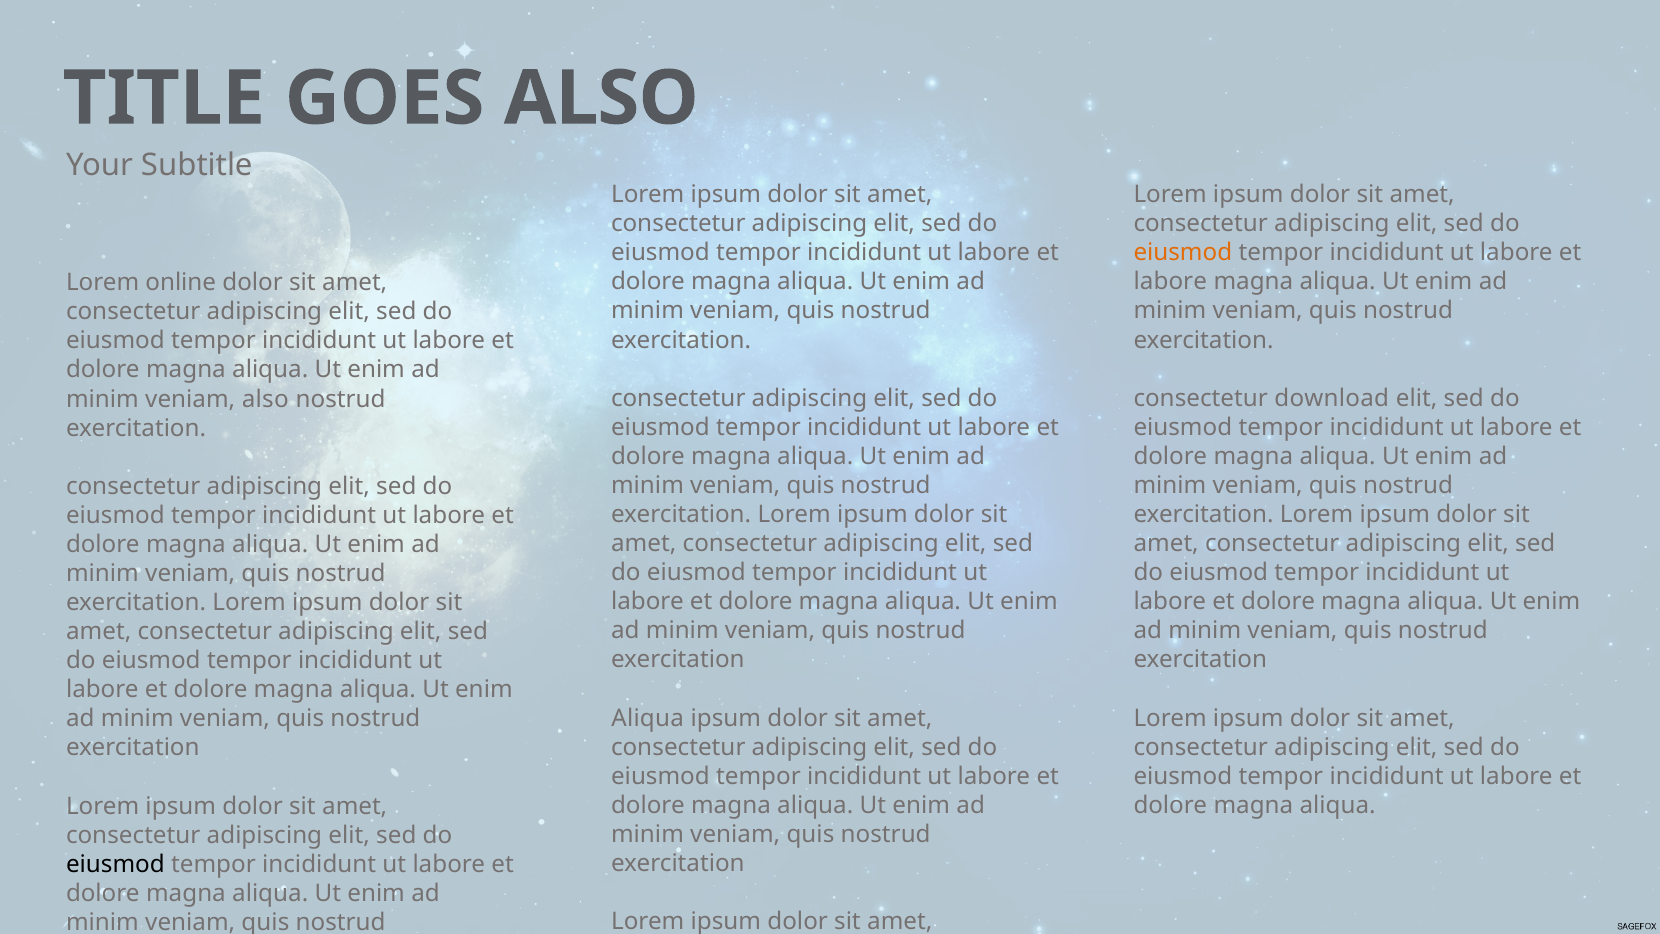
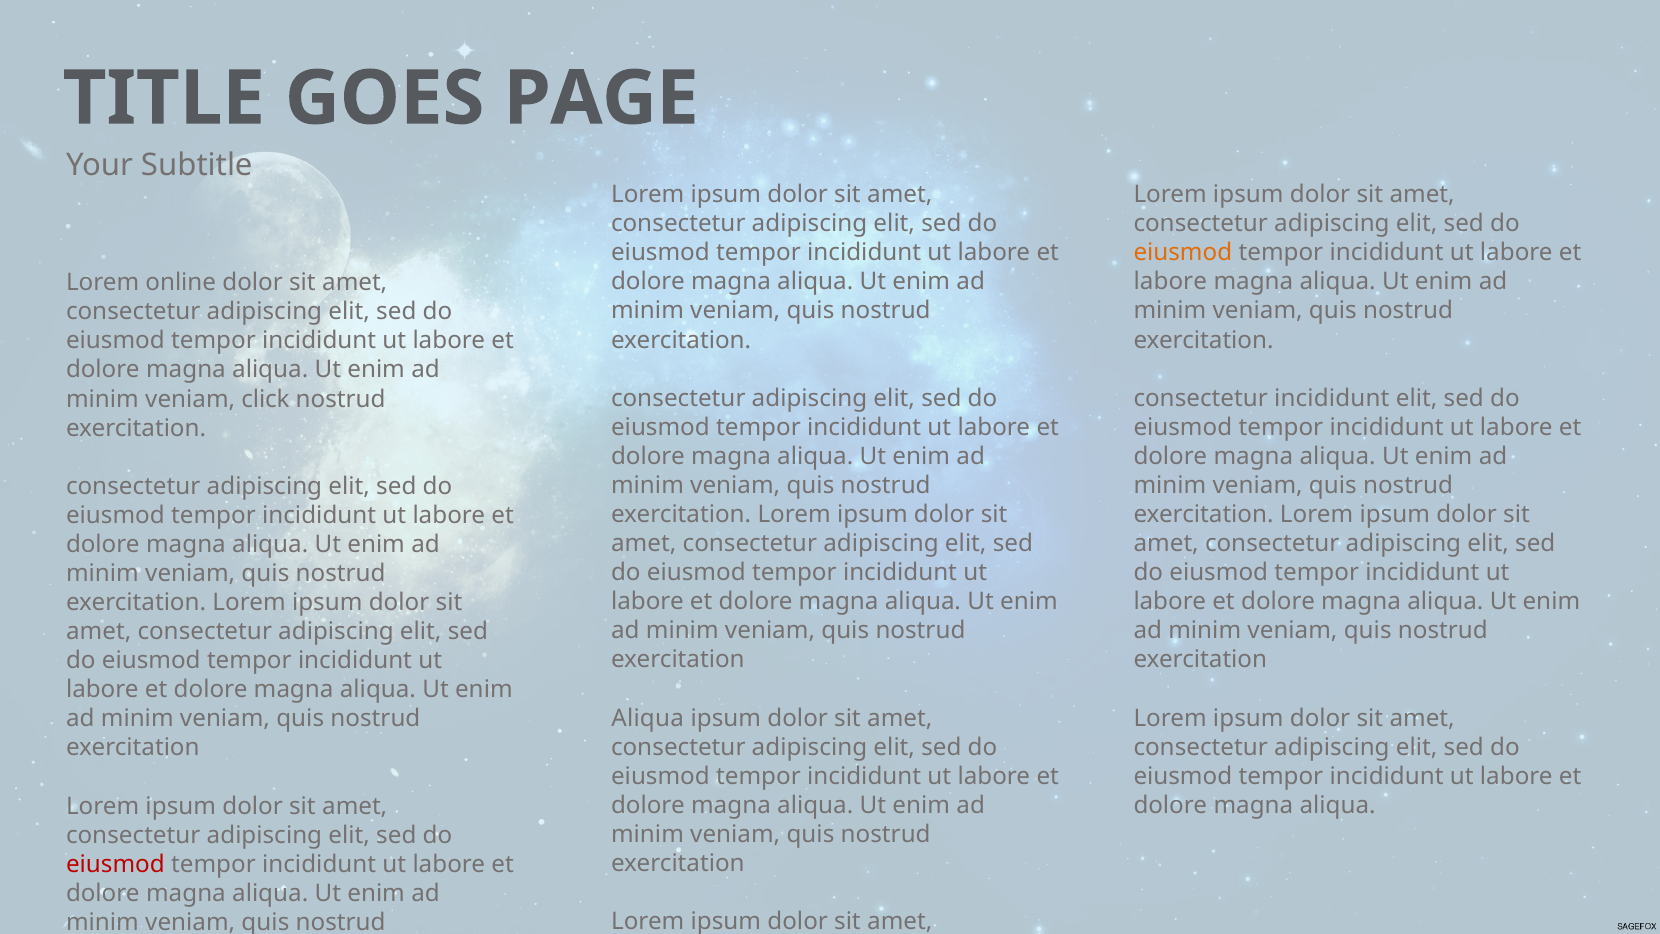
GOES ALSO: ALSO -> PAGE (601, 99)
consectetur download: download -> incididunt (1332, 398)
veniam also: also -> click (265, 399)
eiusmod colour: black -> red (115, 864)
